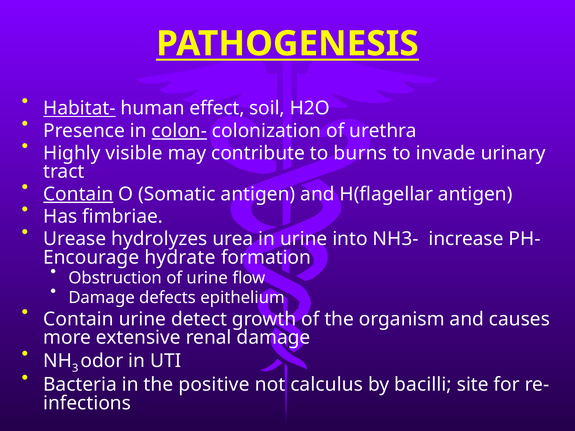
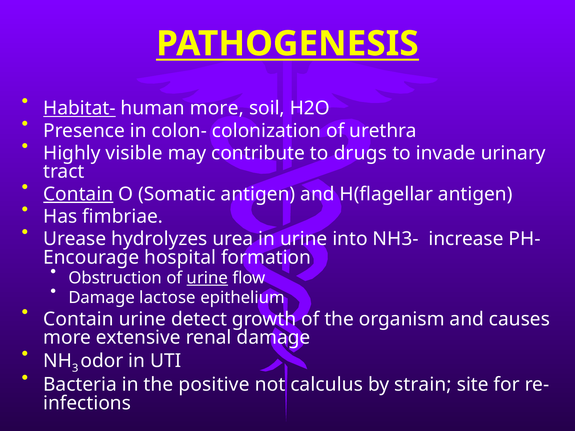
human effect: effect -> more (217, 108)
colon- underline: present -> none (179, 131)
burns: burns -> drugs (360, 153)
hydrate: hydrate -> hospital (180, 258)
urine underline: none -> present (207, 278)
defects: defects -> lactose (167, 298)
bacilli: bacilli -> strain (423, 385)
